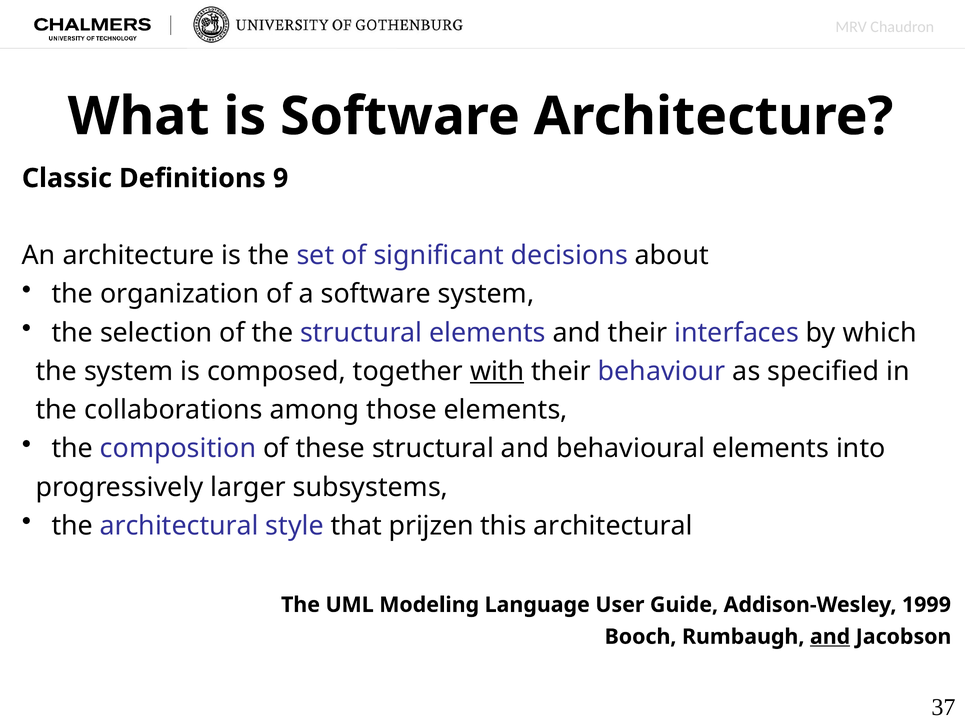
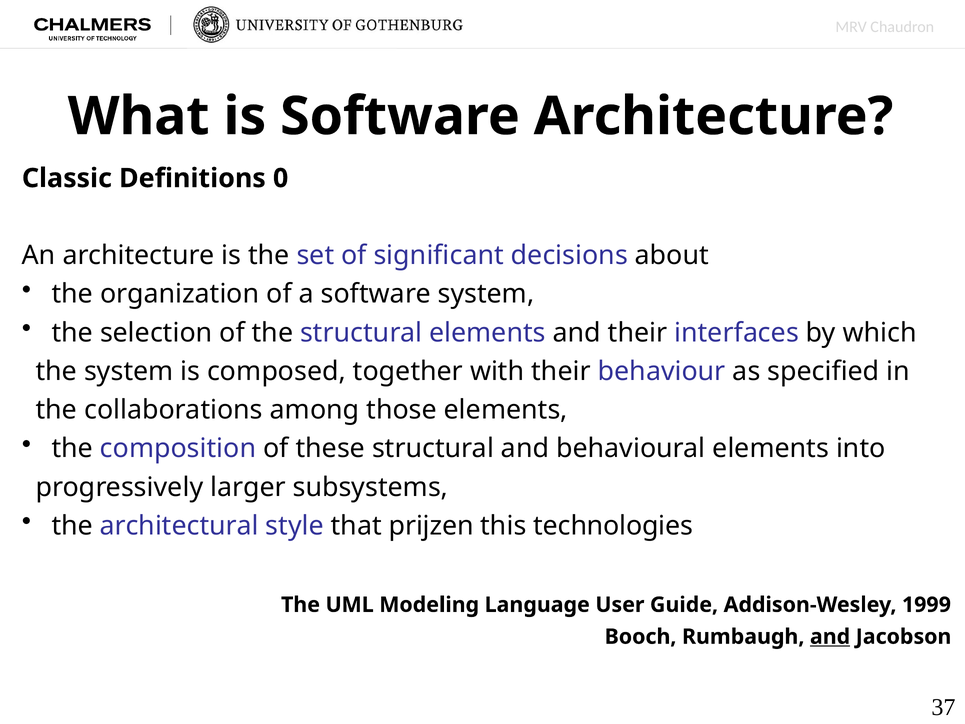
9: 9 -> 0 (281, 178)
with underline: present -> none (497, 371)
this architectural: architectural -> technologies (613, 526)
